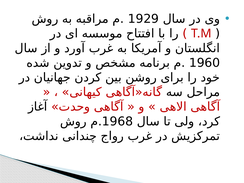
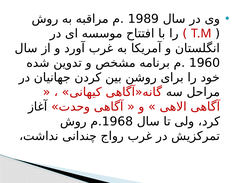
1929: 1929 -> 1989 (143, 19)
